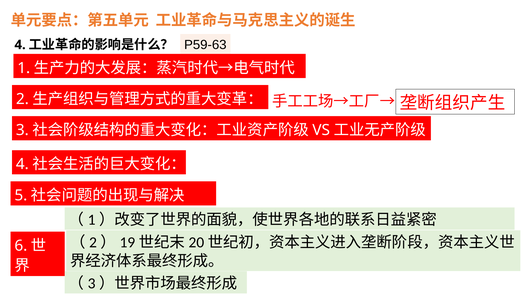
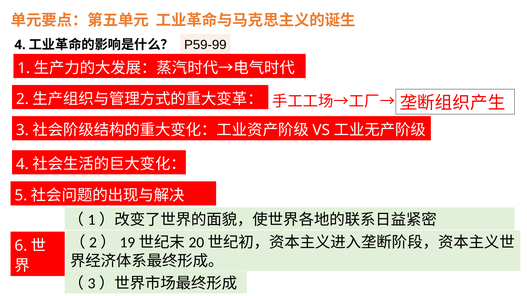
P59-63: P59-63 -> P59-99 (205, 45)
